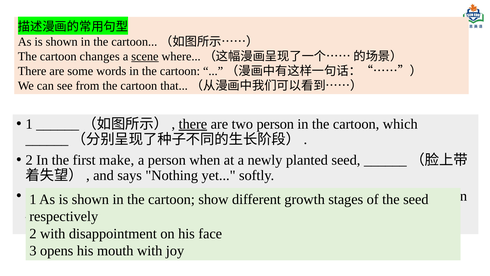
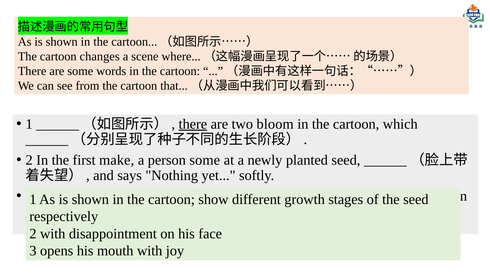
scene underline: present -> none (145, 56)
two person: person -> bloom (275, 124)
person when: when -> some (205, 160)
